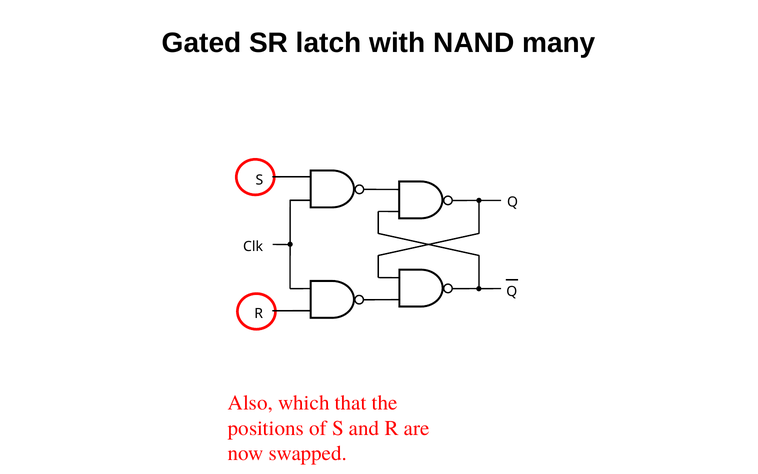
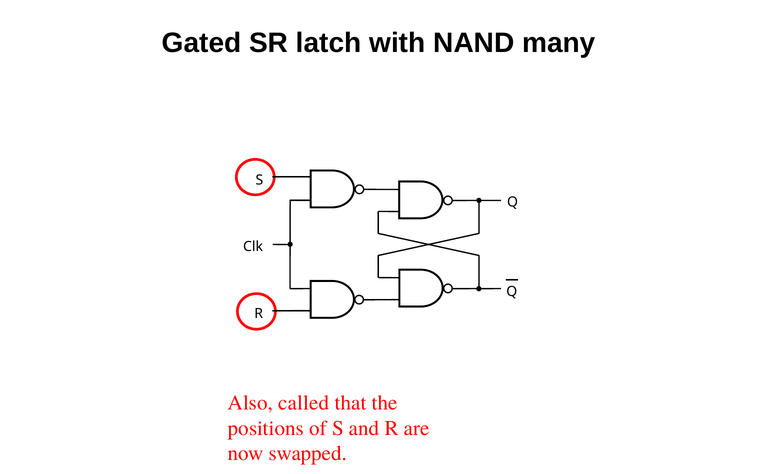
which: which -> called (304, 403)
